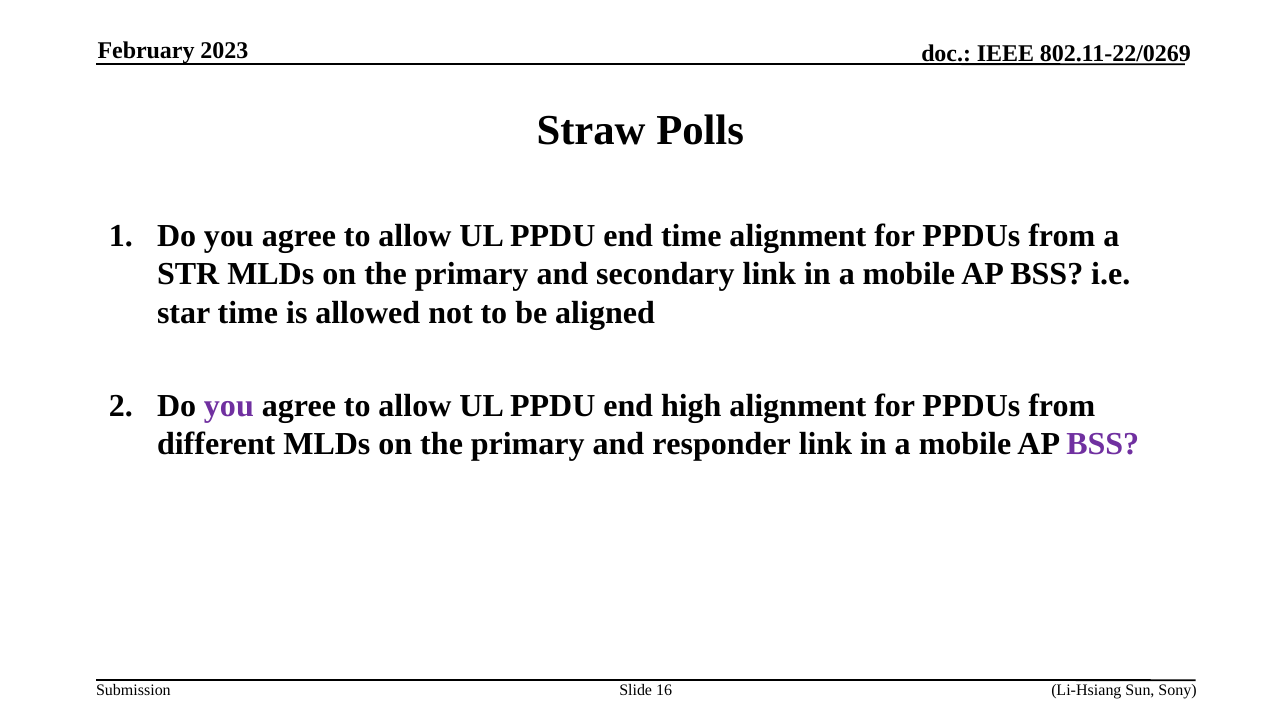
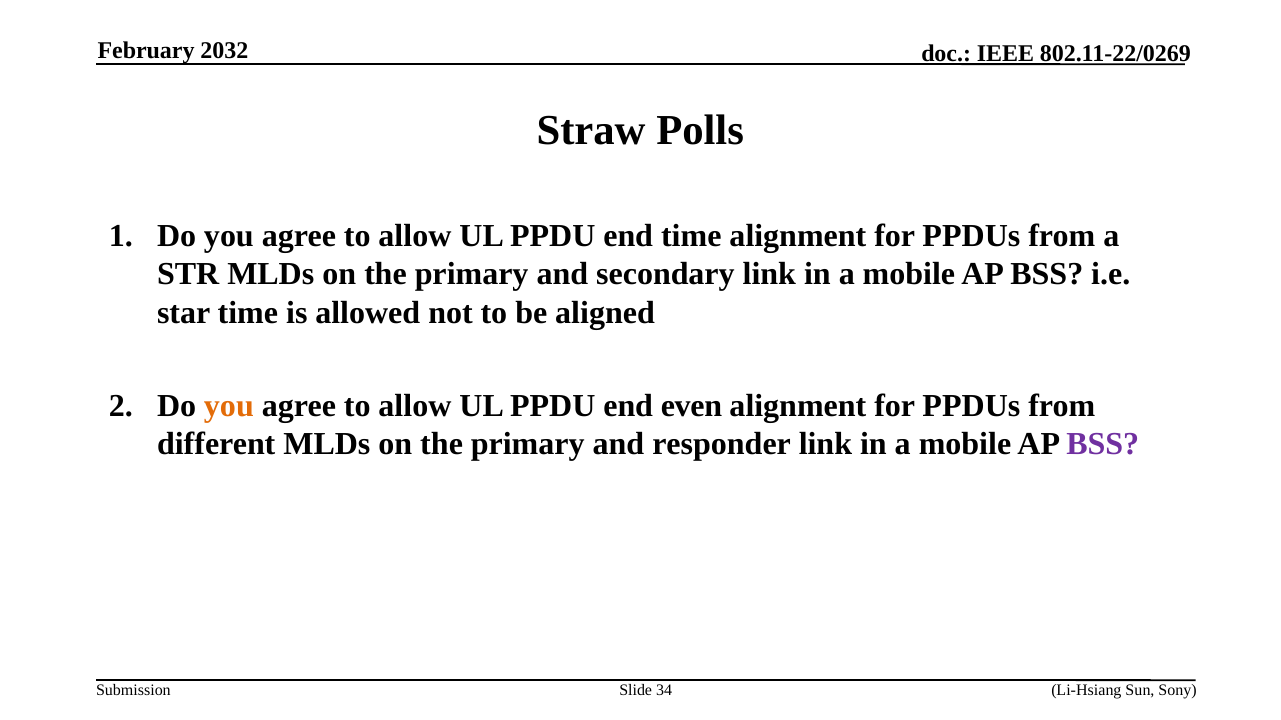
2023: 2023 -> 2032 (224, 51)
you colour: purple -> orange (229, 406)
high: high -> even (691, 406)
16: 16 -> 34 (664, 691)
